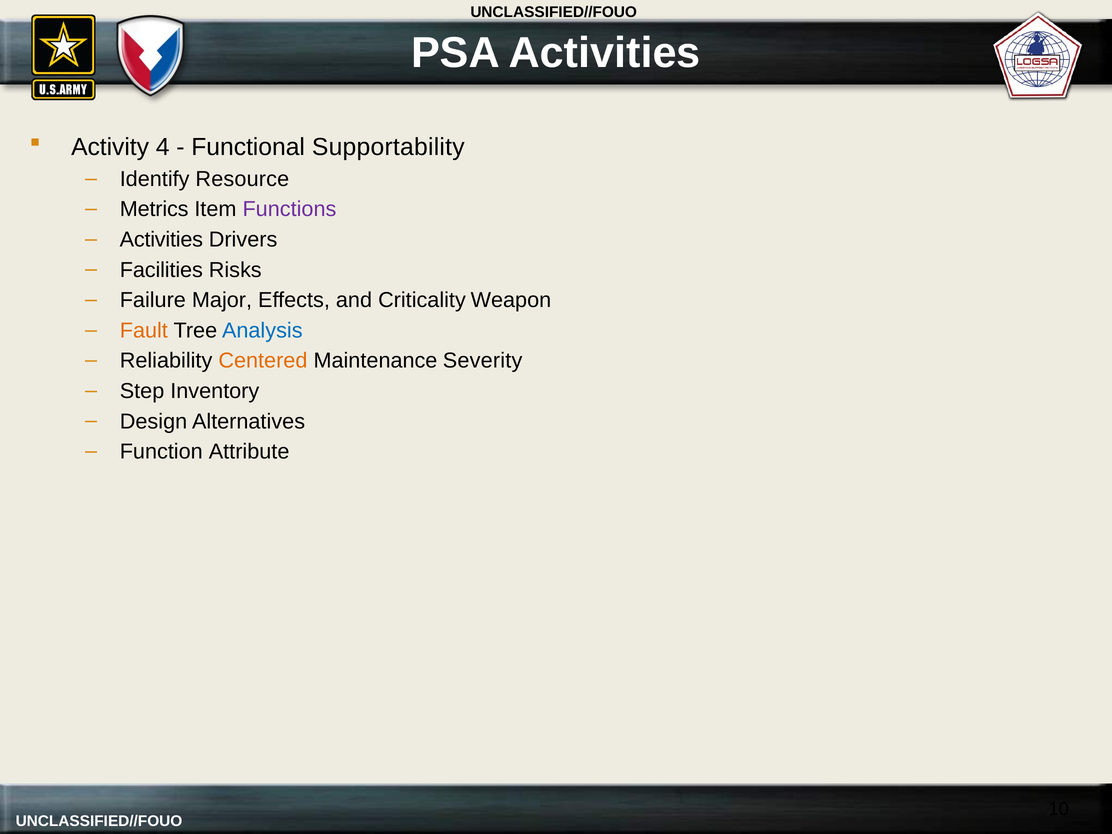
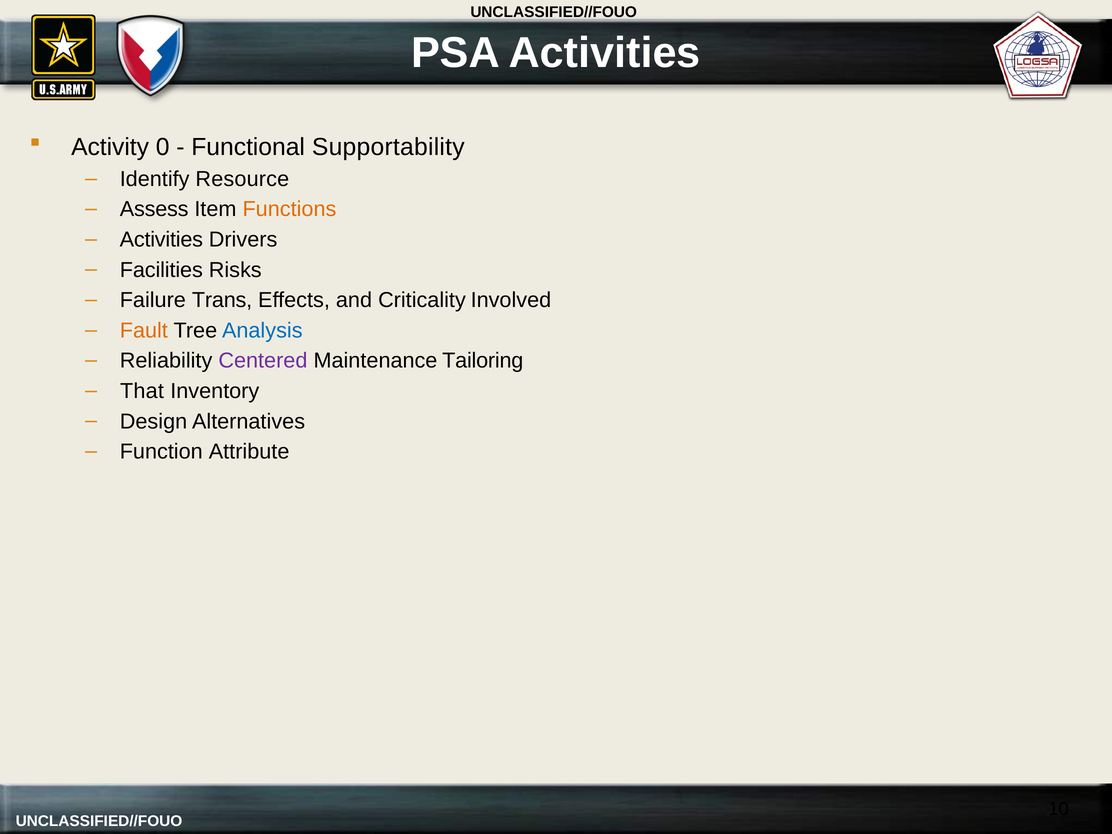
4: 4 -> 0 (163, 147)
Metrics: Metrics -> Assess (154, 209)
Functions colour: purple -> orange (289, 209)
Major: Major -> Trans (222, 300)
Weapon: Weapon -> Involved (511, 300)
Centered colour: orange -> purple (263, 361)
Severity: Severity -> Tailoring (483, 361)
Step: Step -> That (142, 391)
